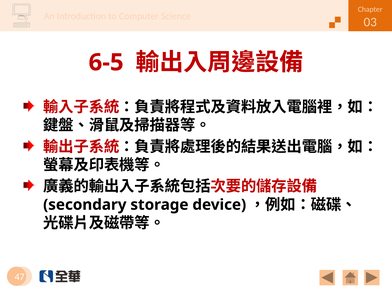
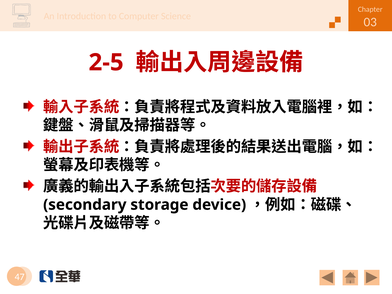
6-5: 6-5 -> 2-5 (106, 62)
